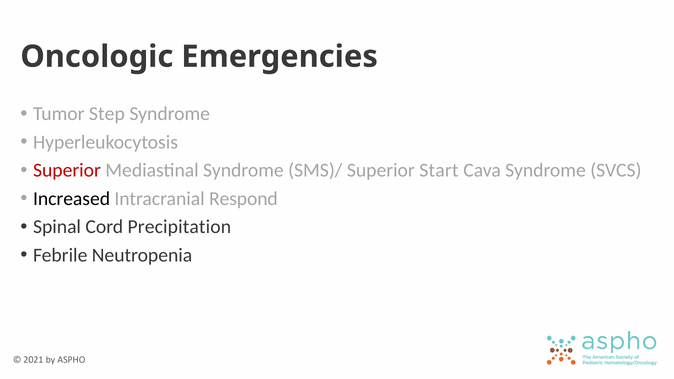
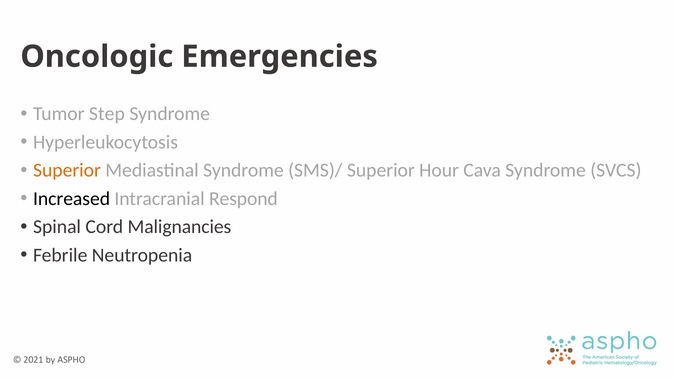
Superior colour: red -> orange (67, 170)
Start: Start -> Hour (439, 170)
Precipitation: Precipitation -> Malignancies (179, 227)
